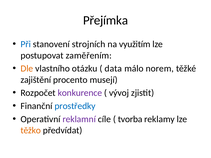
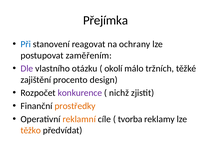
strojních: strojních -> reagovat (89, 44)
využitím: využitím -> ochrany (135, 44)
Dle colour: orange -> purple (27, 69)
data: data -> okolí (113, 69)
norem: norem -> tržních (160, 69)
musejí: musejí -> design (104, 80)
vývoj: vývoj -> nichž (119, 93)
prostředky colour: blue -> orange (75, 106)
reklamní colour: purple -> orange (79, 119)
